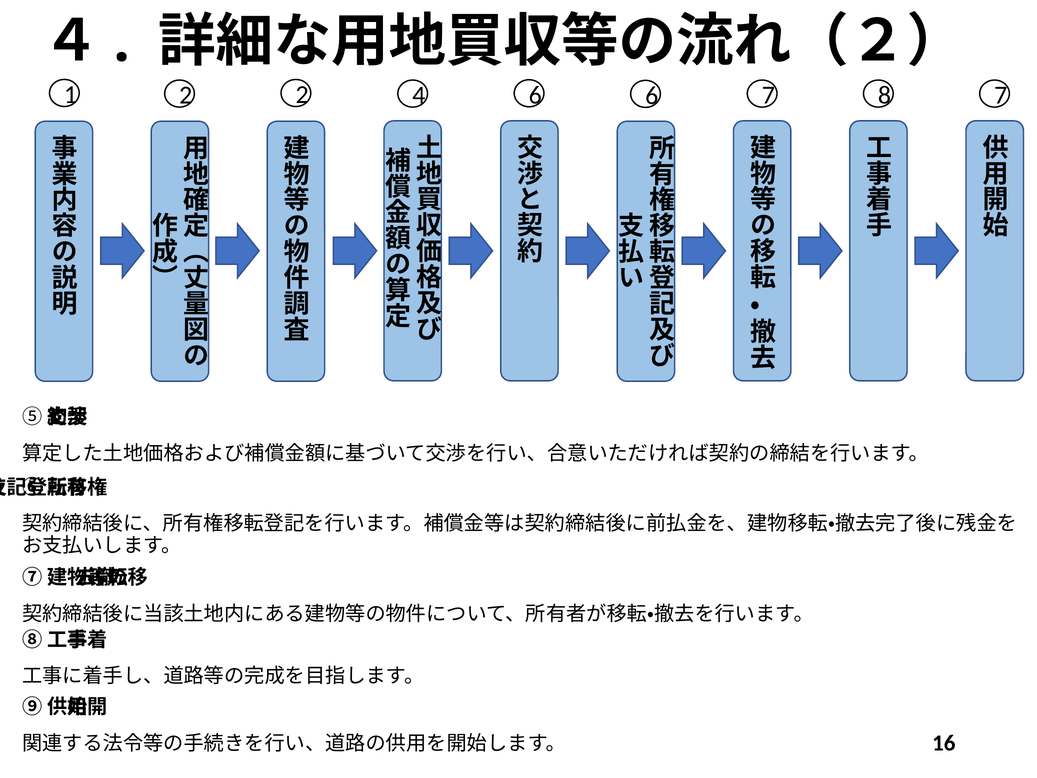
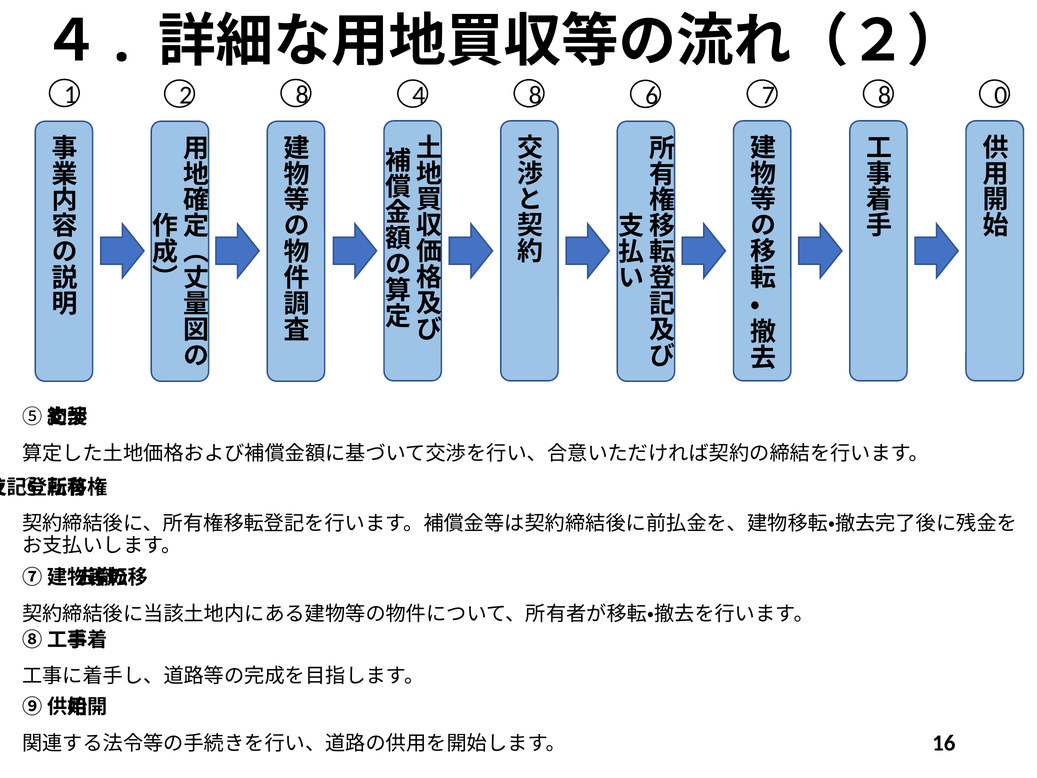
2 2: 2 -> 8 (302, 95)
4 6: 6 -> 8 (535, 95)
7 7: 7 -> 0 (1001, 95)
